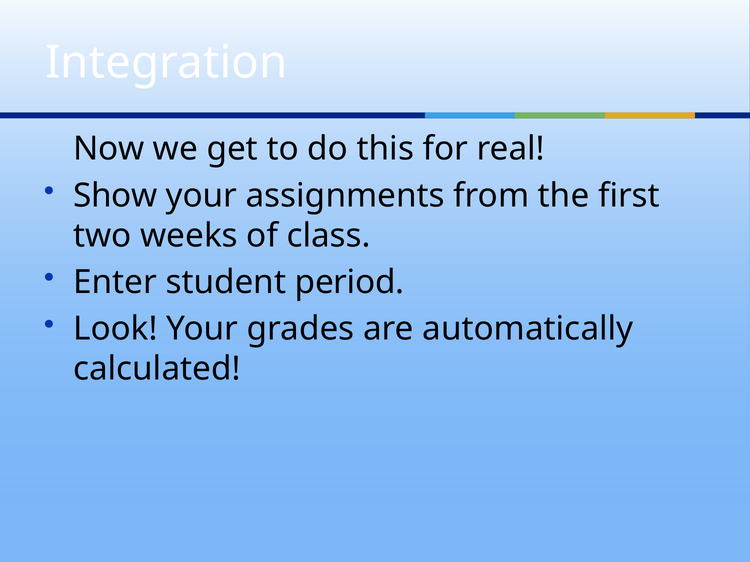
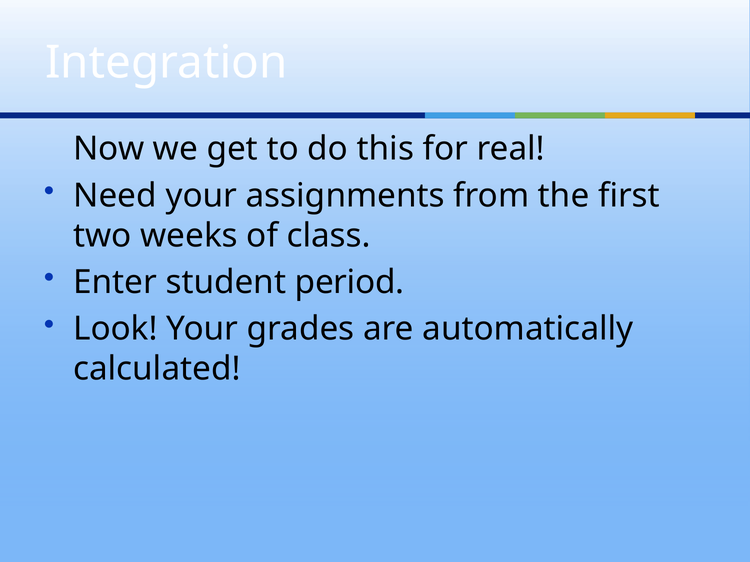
Show: Show -> Need (115, 196)
